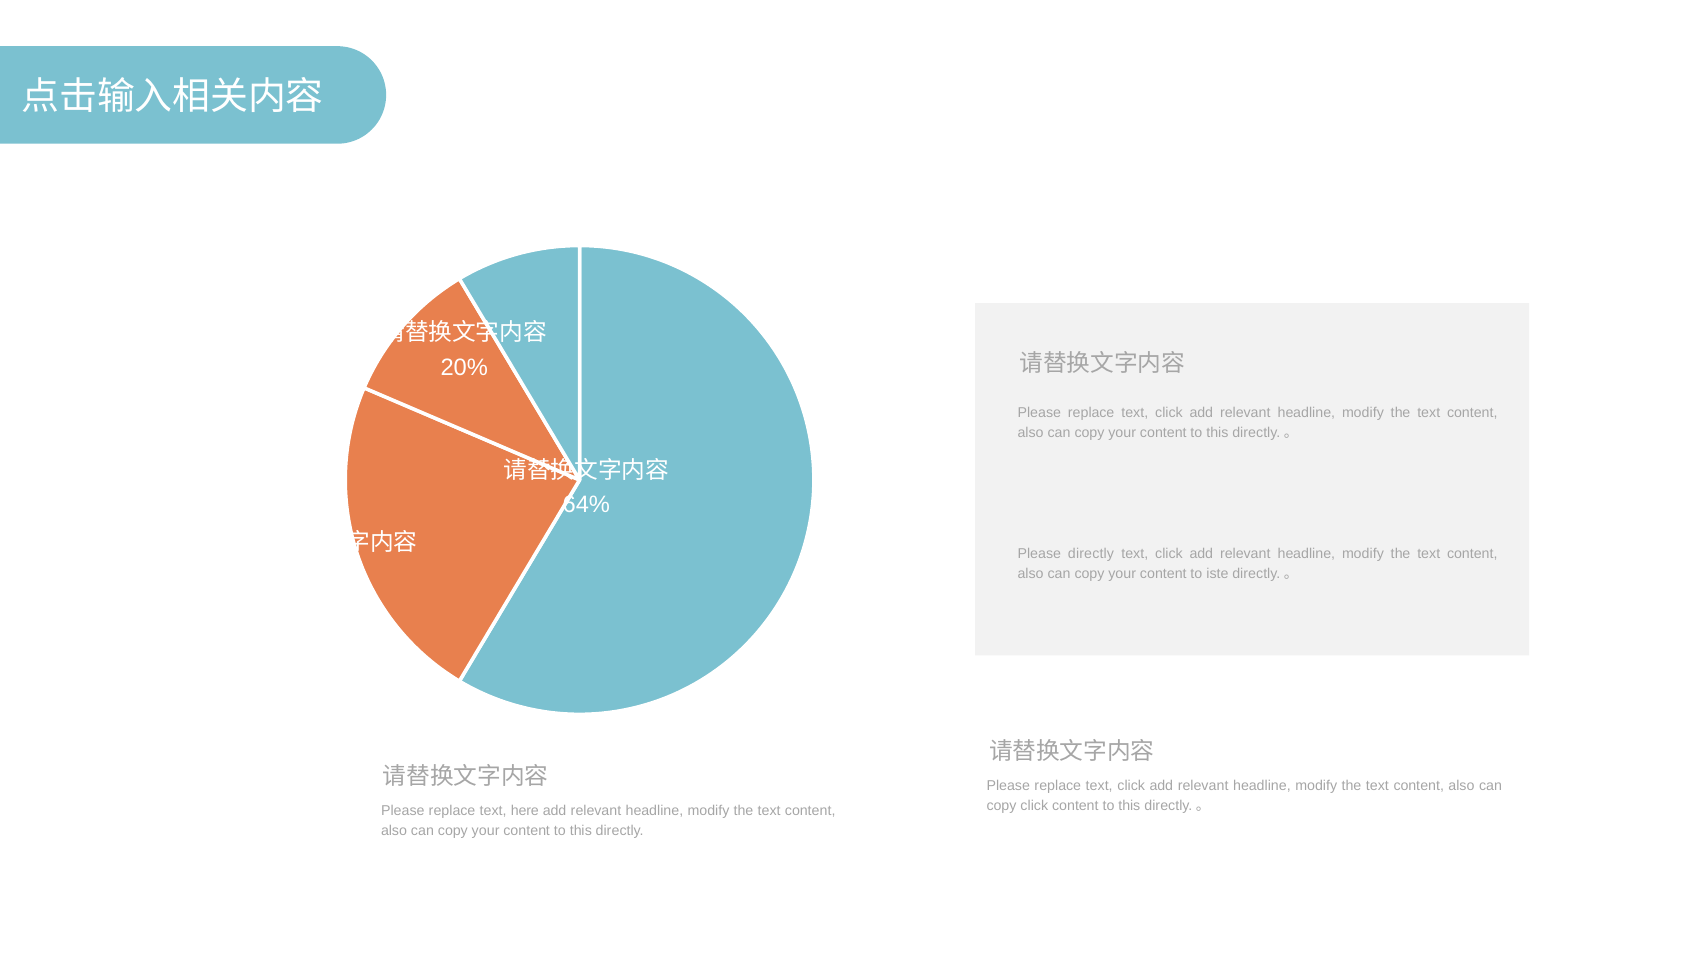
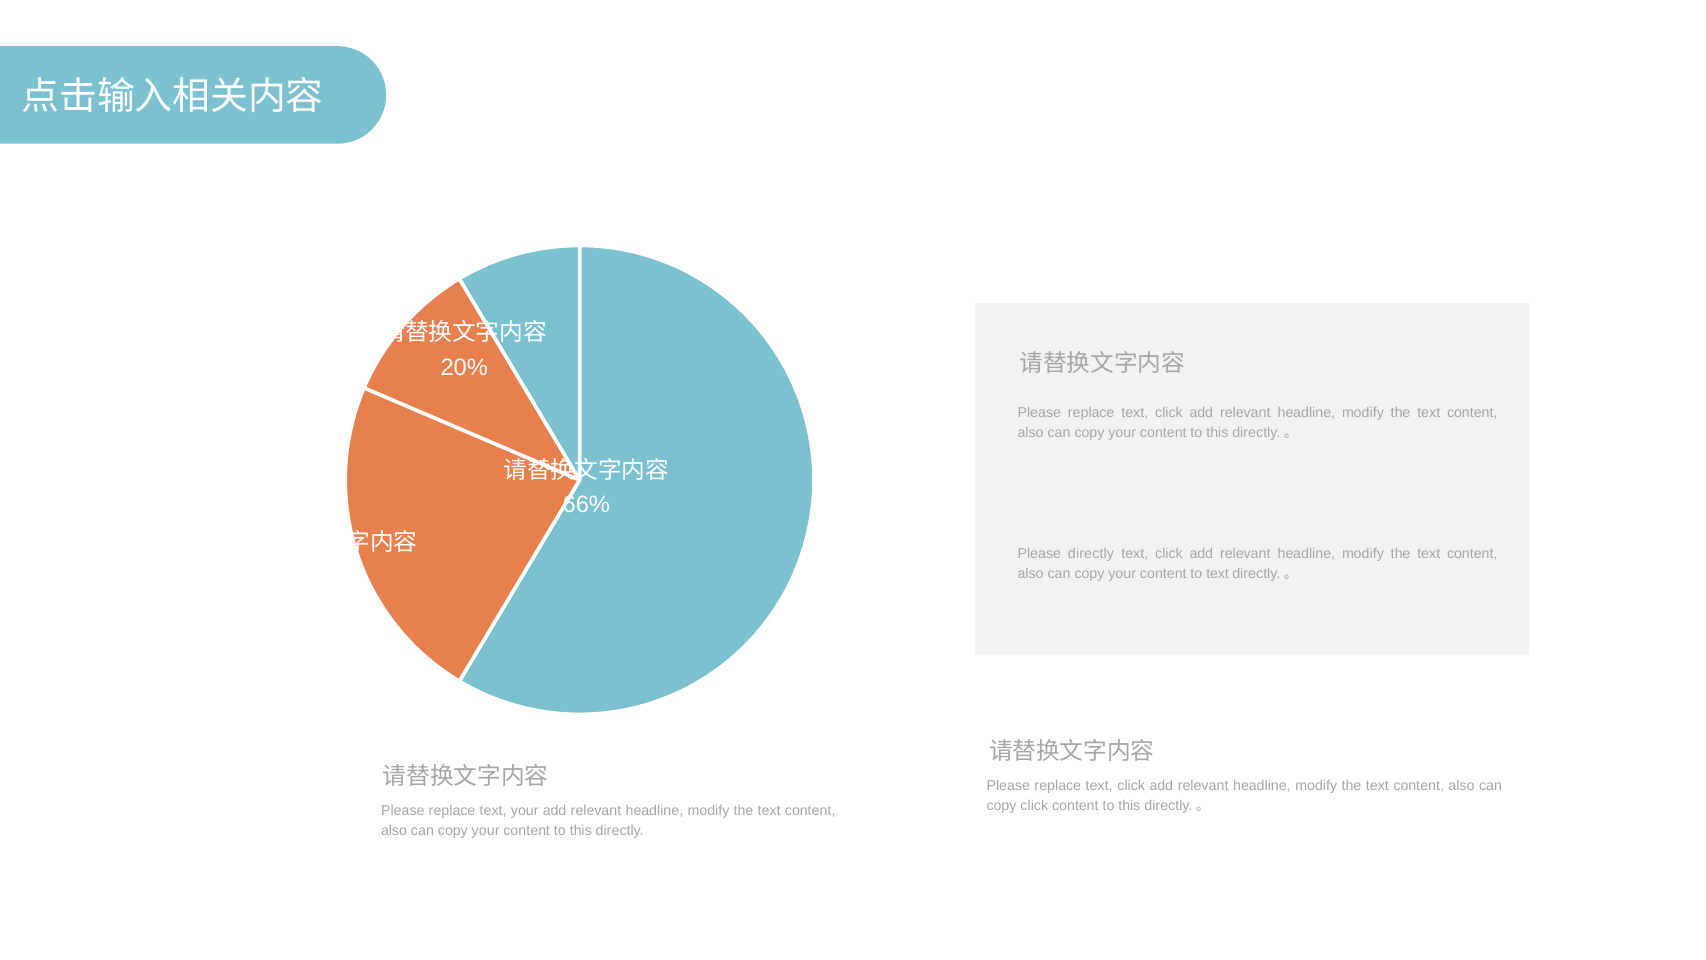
64%: 64% -> 66% (586, 505)
to iste: iste -> text (1218, 574)
text here: here -> your (525, 810)
